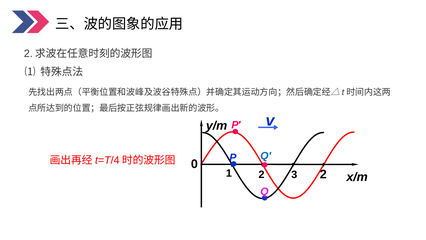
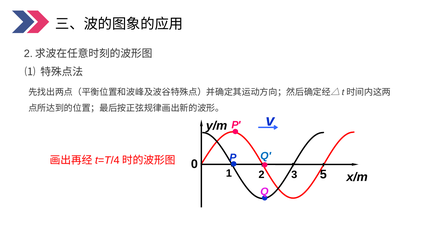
3 2: 2 -> 5 (323, 174)
